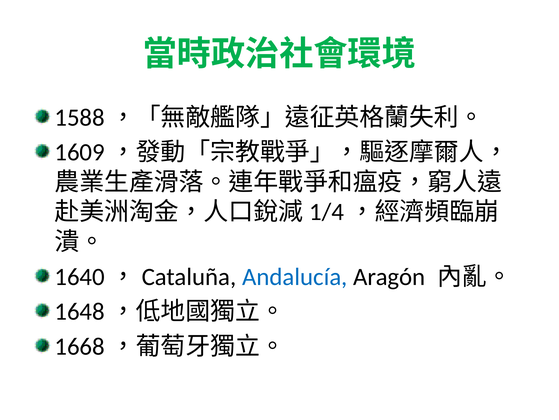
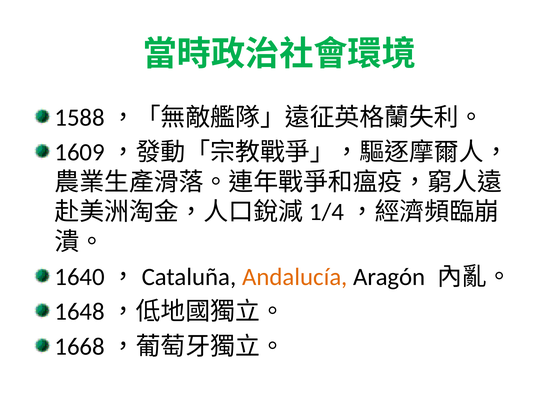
Andalucía colour: blue -> orange (295, 276)
